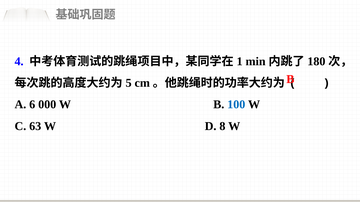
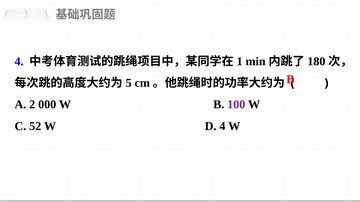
6: 6 -> 2 (32, 105)
100 colour: blue -> purple (236, 105)
63: 63 -> 52 (35, 126)
D 8: 8 -> 4 (222, 126)
